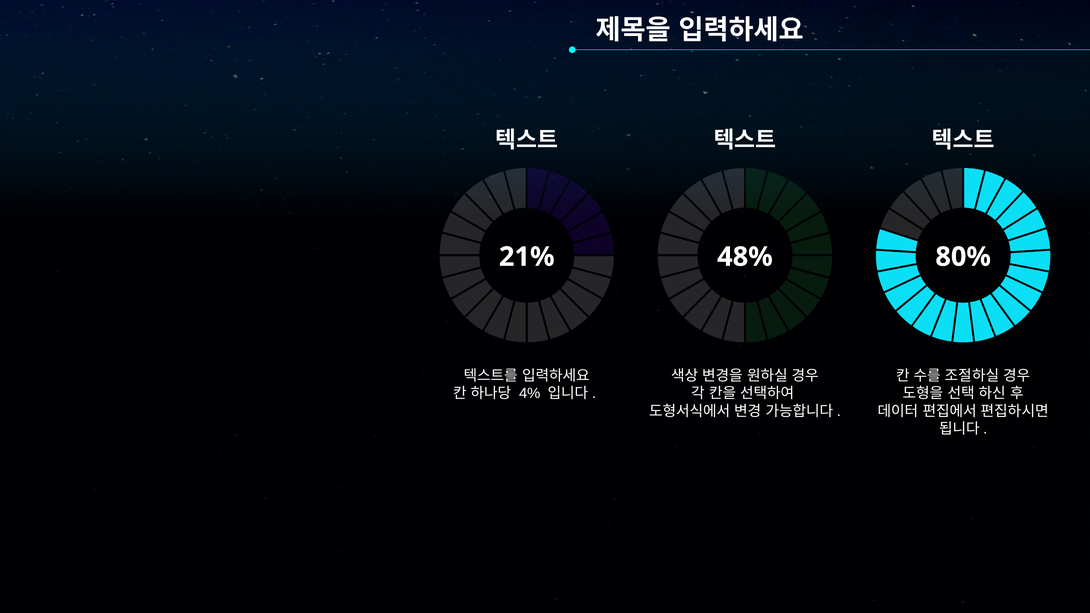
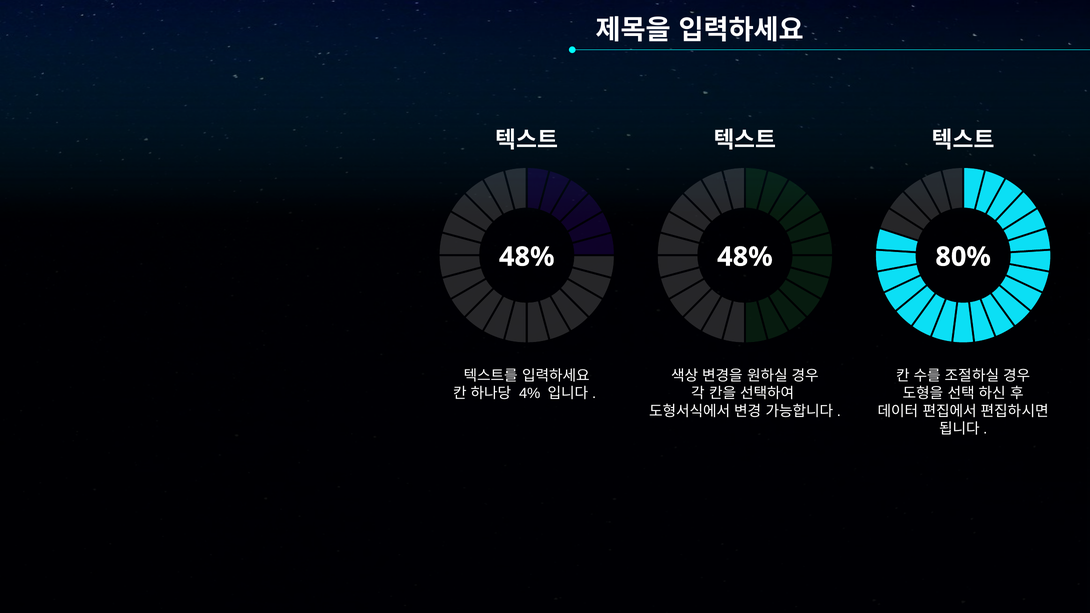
21%: 21% -> 48% (527, 257)
